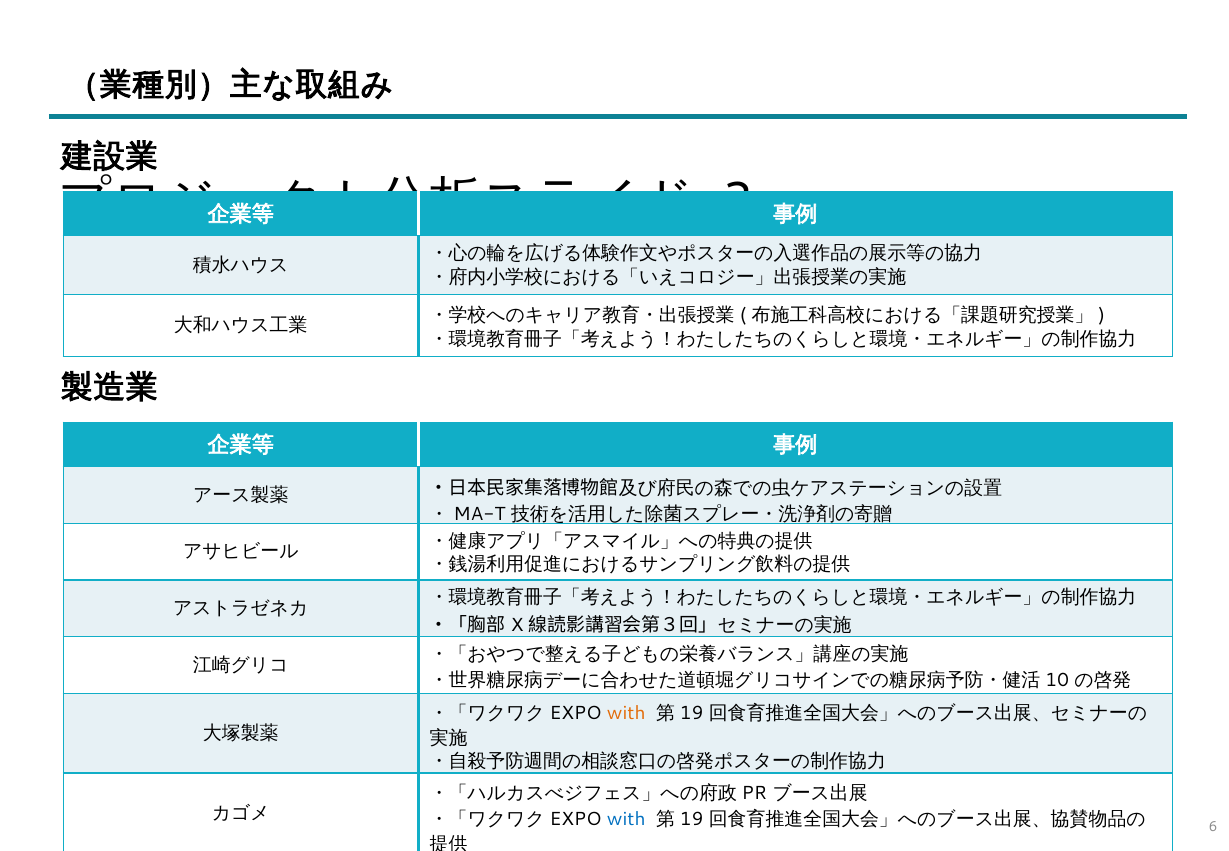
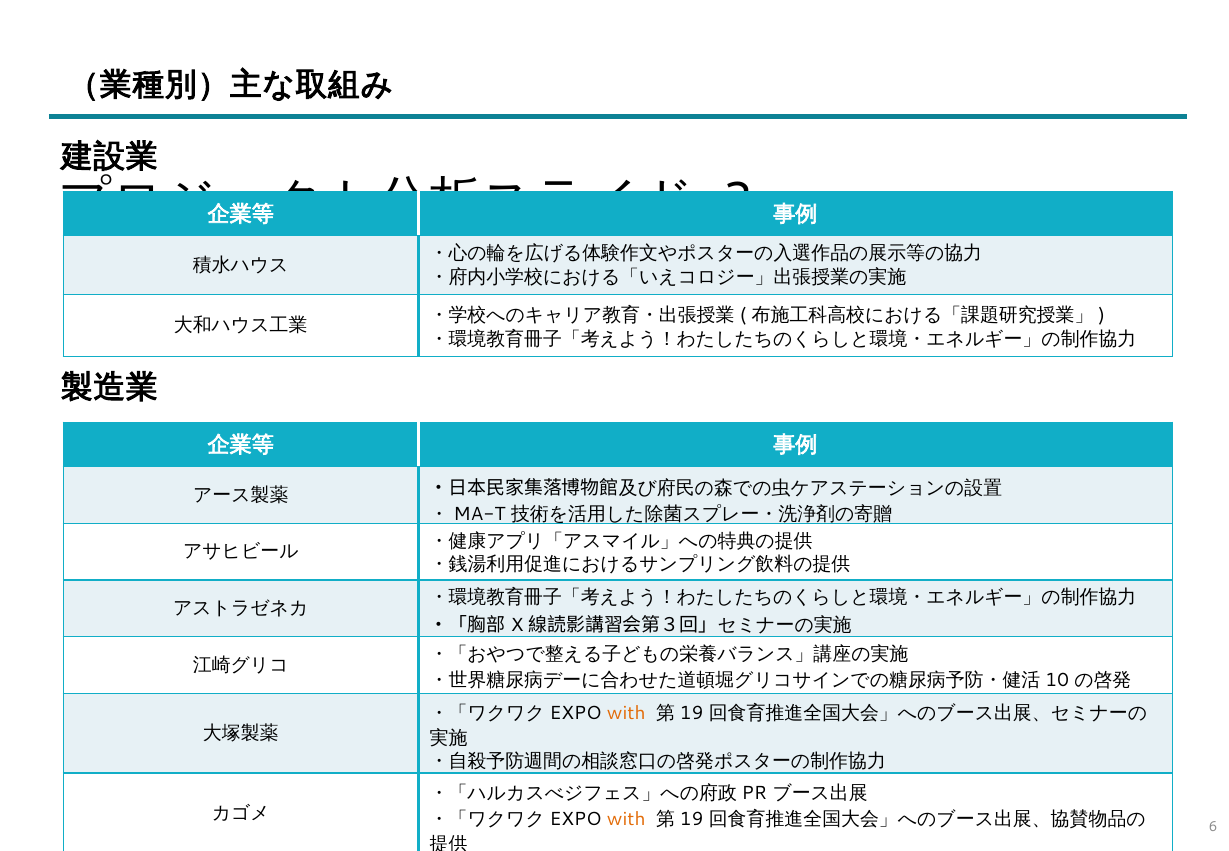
with colour: blue -> orange (626, 820)
